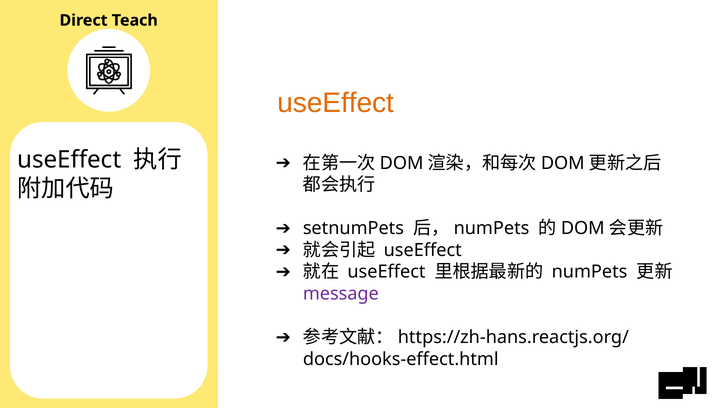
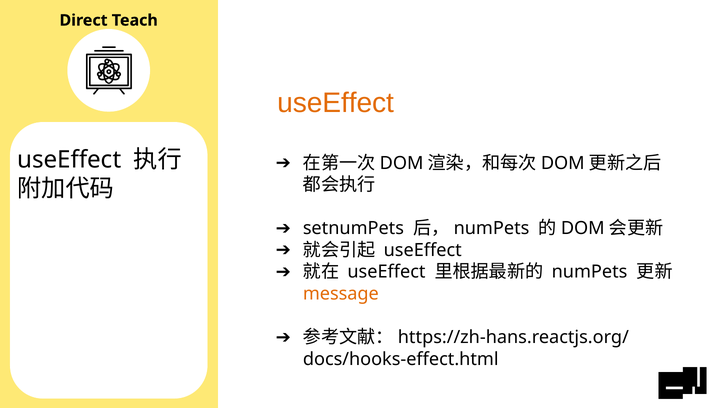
message colour: purple -> orange (341, 294)
